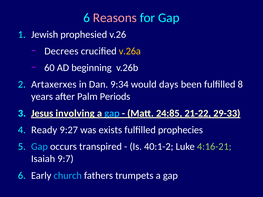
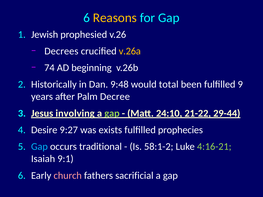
Reasons colour: pink -> yellow (115, 18)
60: 60 -> 74 (49, 68)
Artaxerxes: Artaxerxes -> Historically (54, 84)
9:34: 9:34 -> 9:48 (119, 84)
days: days -> total (169, 84)
8: 8 -> 9 (240, 84)
Periods: Periods -> Decree (115, 97)
gap colour: light blue -> light green (112, 113)
24:85: 24:85 -> 24:10 (169, 113)
29-33: 29-33 -> 29-44 (227, 113)
Ready: Ready -> Desire (44, 130)
transpired: transpired -> traditional (100, 147)
40:1-2: 40:1-2 -> 58:1-2 (159, 147)
9:7: 9:7 -> 9:1 (66, 159)
church colour: light blue -> pink (68, 176)
trumpets: trumpets -> sacrificial (134, 176)
